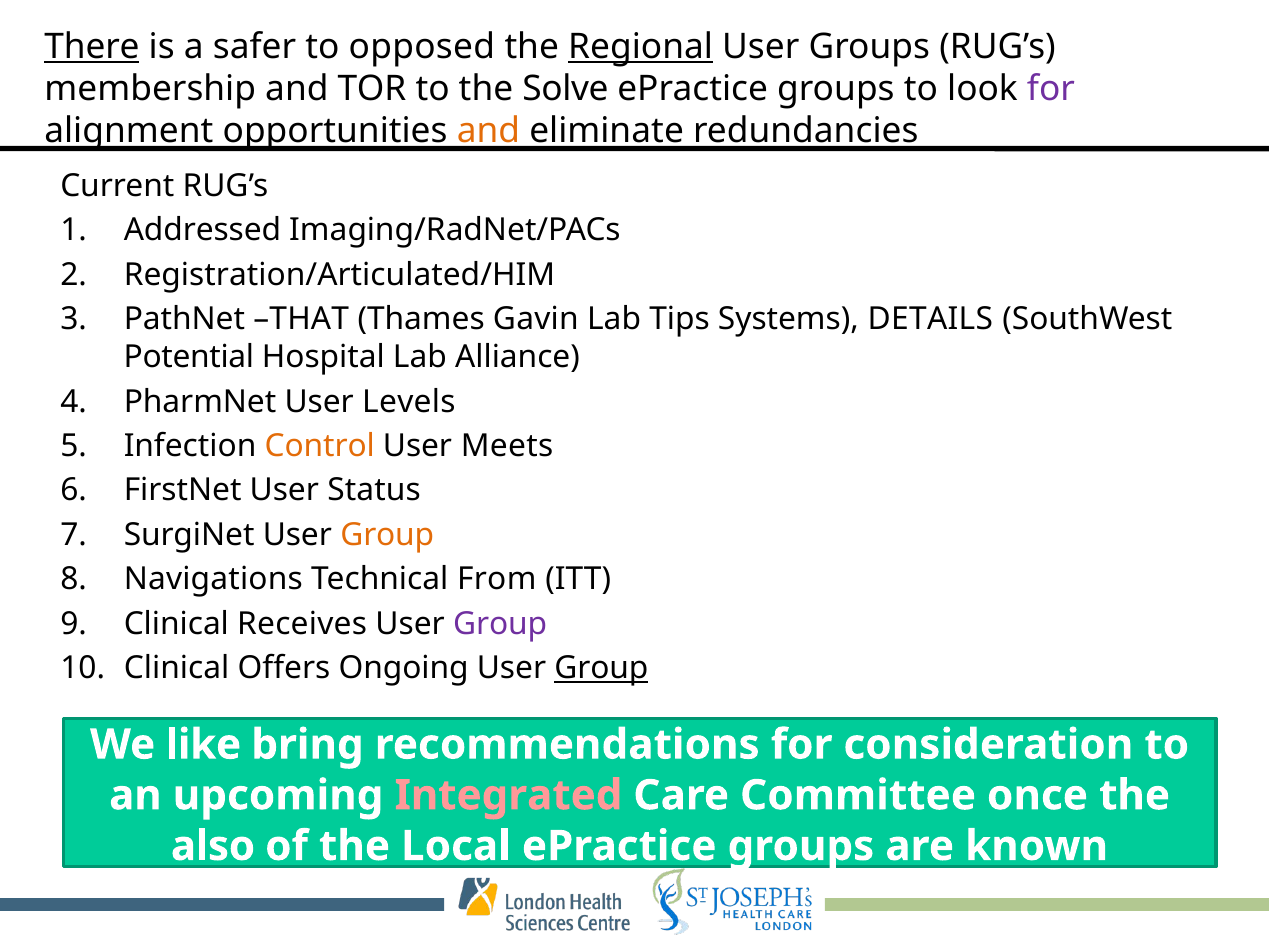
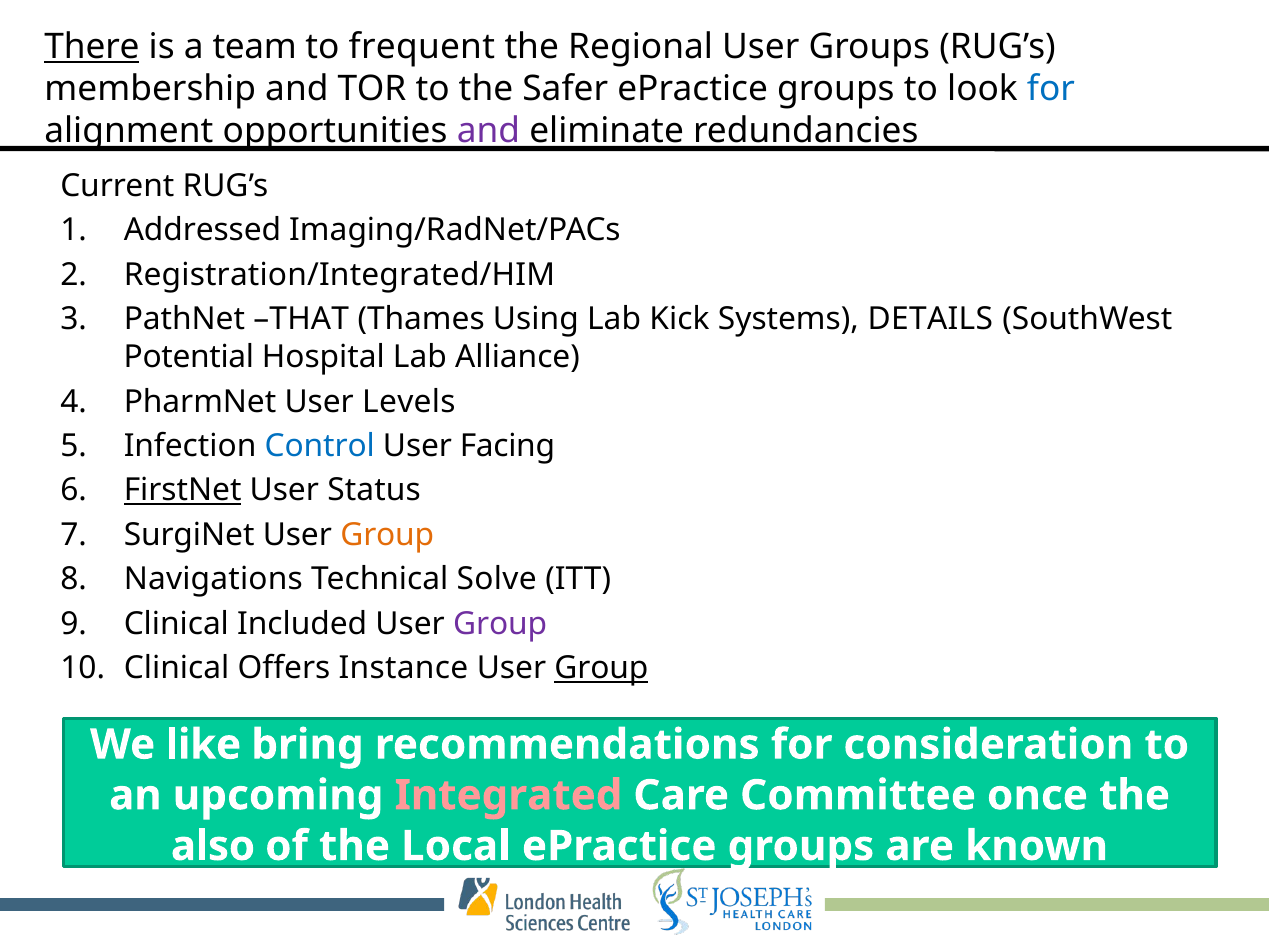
safer: safer -> team (255, 47)
opposed: opposed -> frequent (422, 47)
Regional underline: present -> none (641, 47)
Solve: Solve -> Safer (565, 89)
for colour: purple -> blue (1051, 89)
and colour: orange -> purple (488, 131)
Registration/Articulated/HIM: Registration/Articulated/HIM -> Registration/Integrated/HIM (339, 275)
Gavin: Gavin -> Using (536, 319)
Tips: Tips -> Kick (680, 319)
Control colour: orange -> blue (320, 446)
Meets: Meets -> Facing (507, 446)
FirstNet underline: none -> present (183, 491)
From: From -> Solve (497, 580)
Receives: Receives -> Included (302, 624)
Ongoing: Ongoing -> Instance (403, 668)
